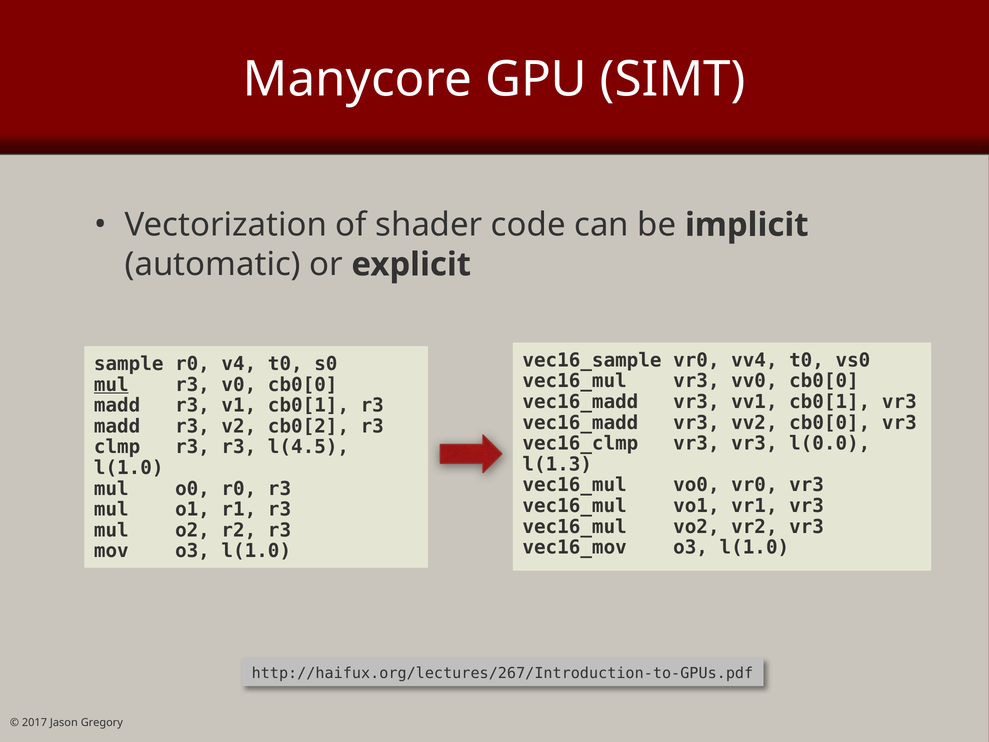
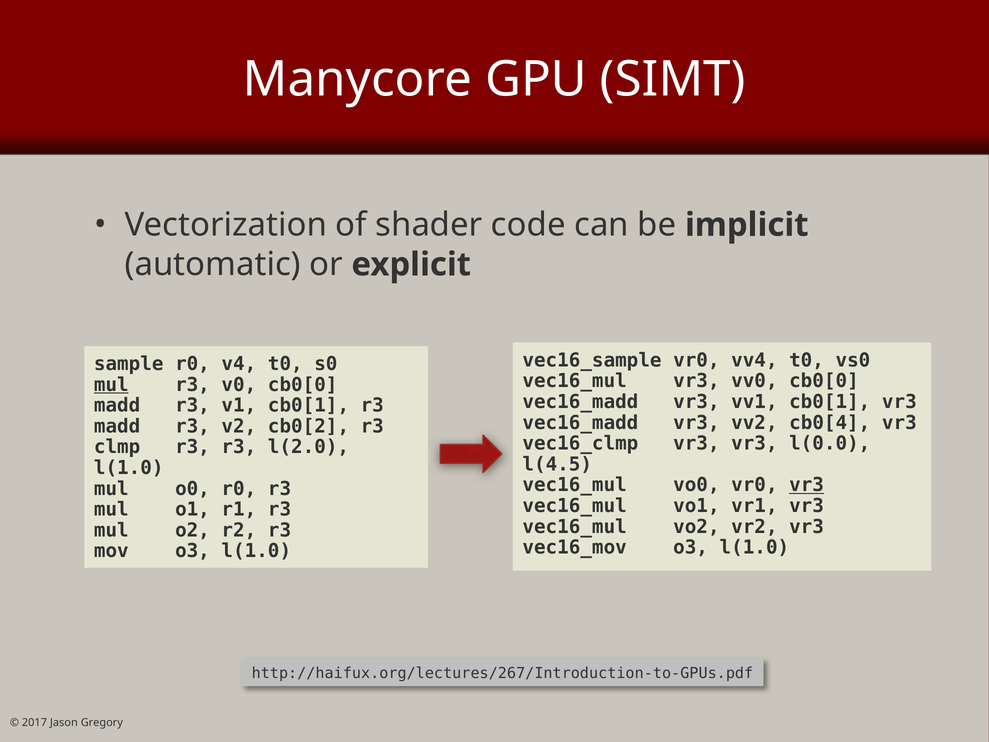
vv2 cb0[0: cb0[0 -> cb0[4 (830, 423)
l(4.5: l(4.5 -> l(2.0 (308, 447)
l(1.3: l(1.3 -> l(4.5 (557, 464)
vr3 underline: none -> present (807, 485)
